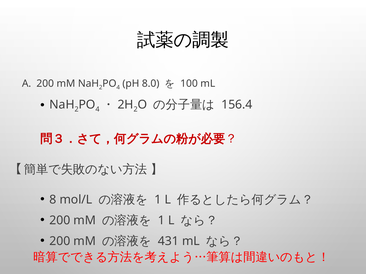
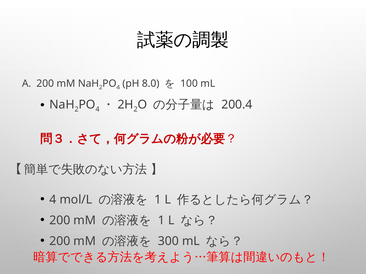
156.4: 156.4 -> 200.4 (237, 105)
8: 8 -> 4 (53, 200)
431: 431 -> 300 (168, 242)
